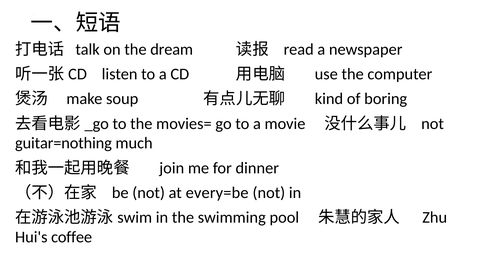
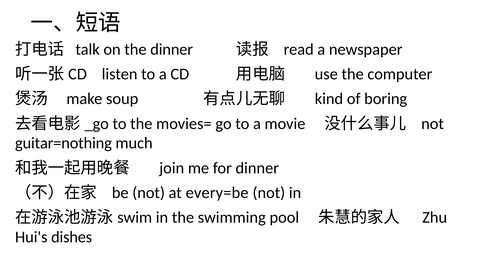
the dream: dream -> dinner (172, 49)
coffee: coffee -> dishes (72, 237)
